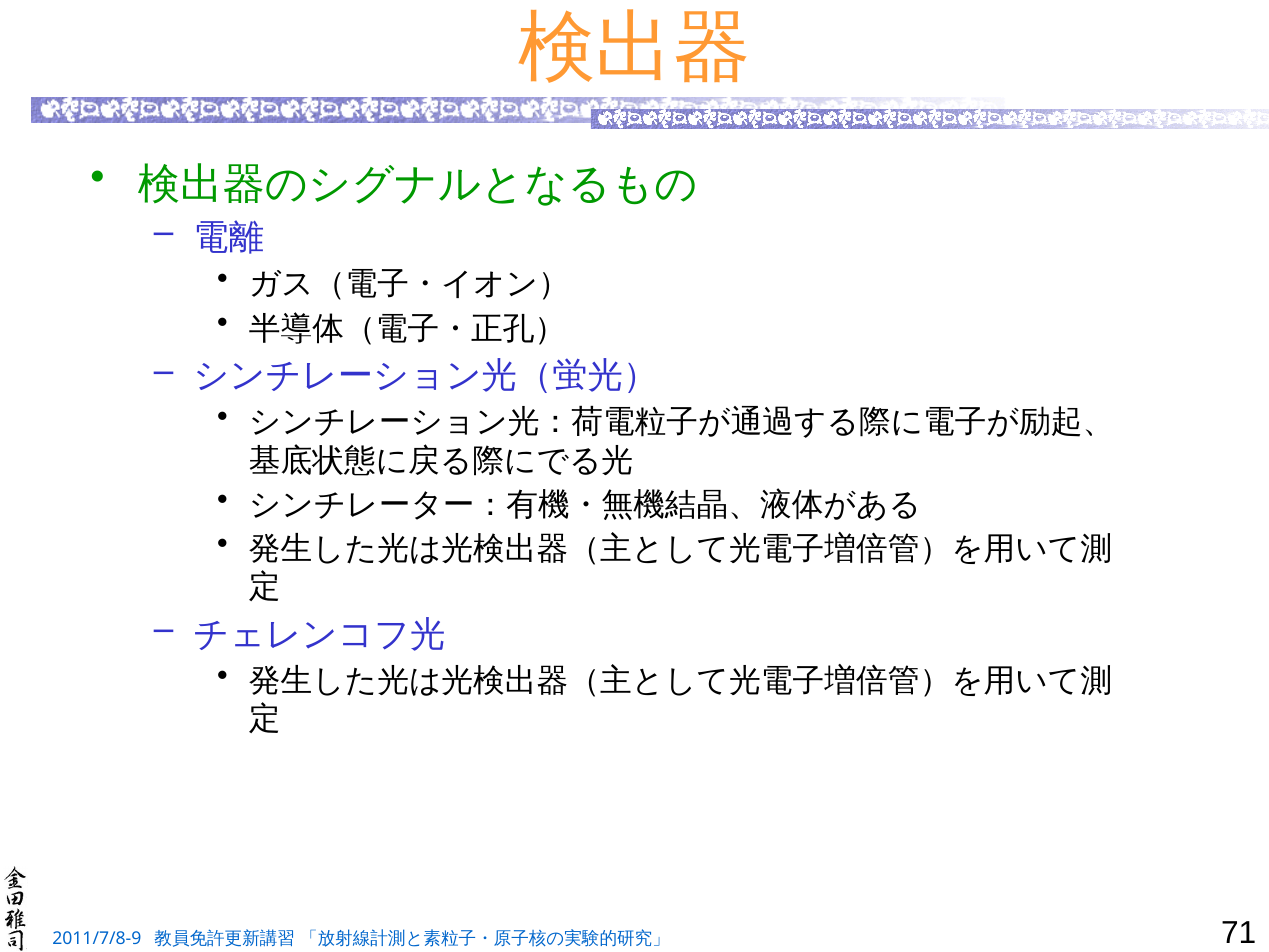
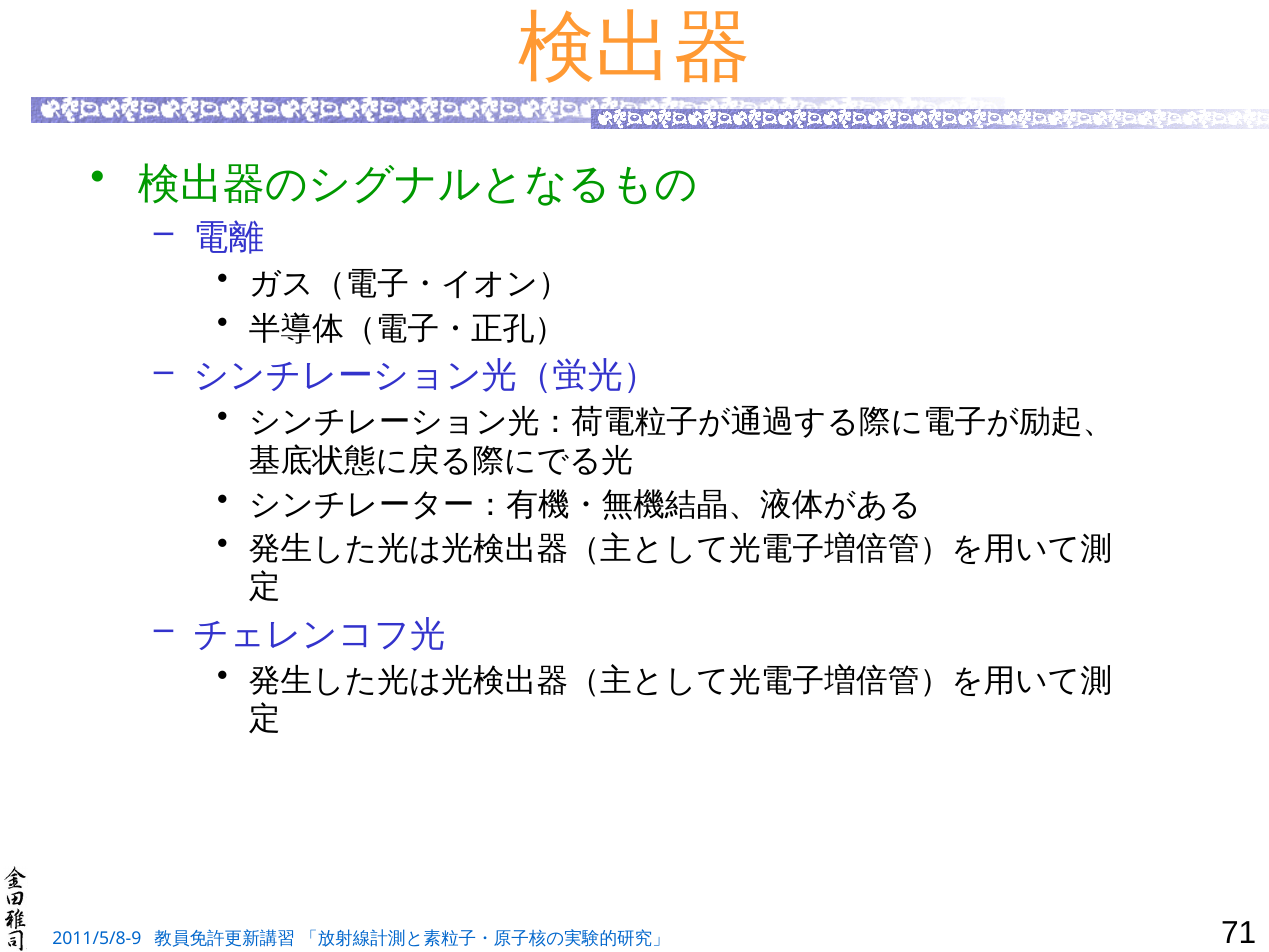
2011/7/8-9: 2011/7/8-9 -> 2011/5/8-9 (97, 938)
